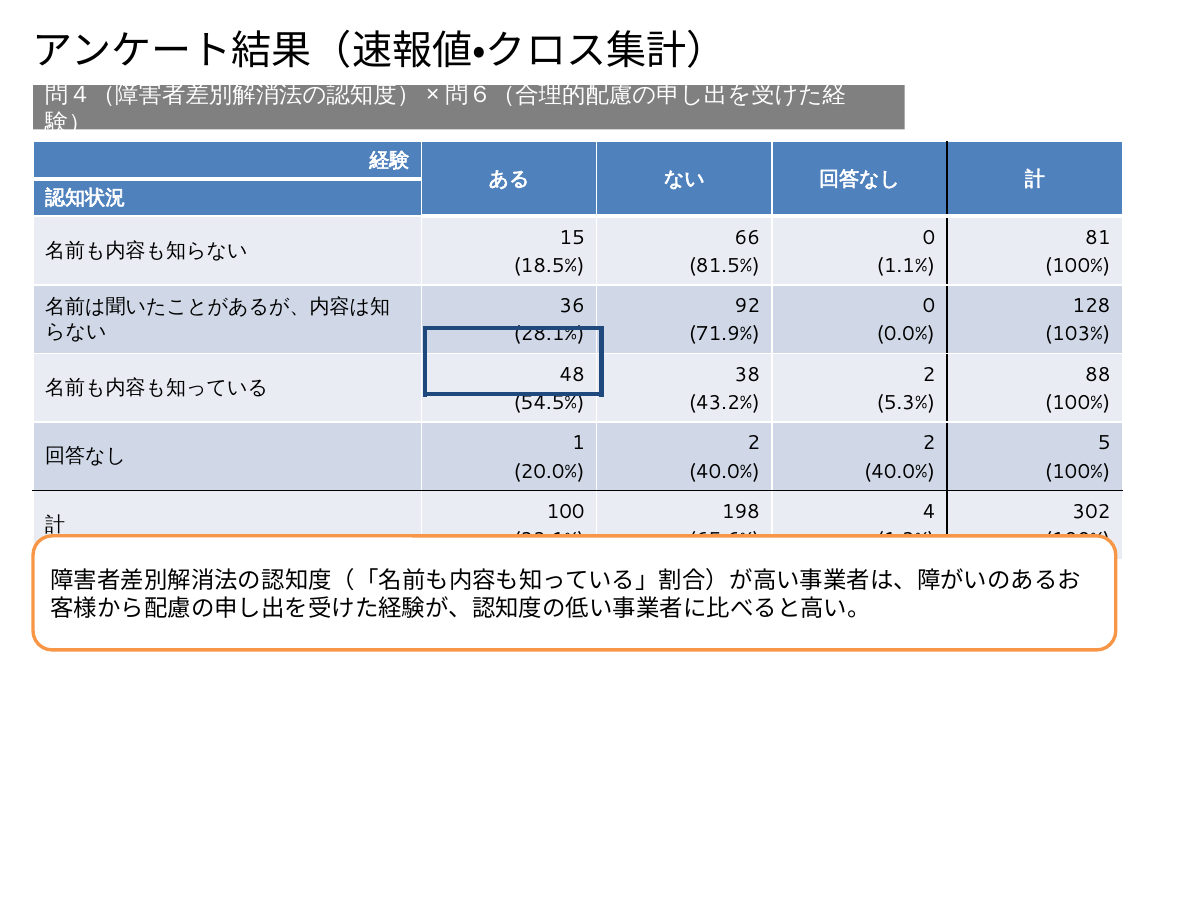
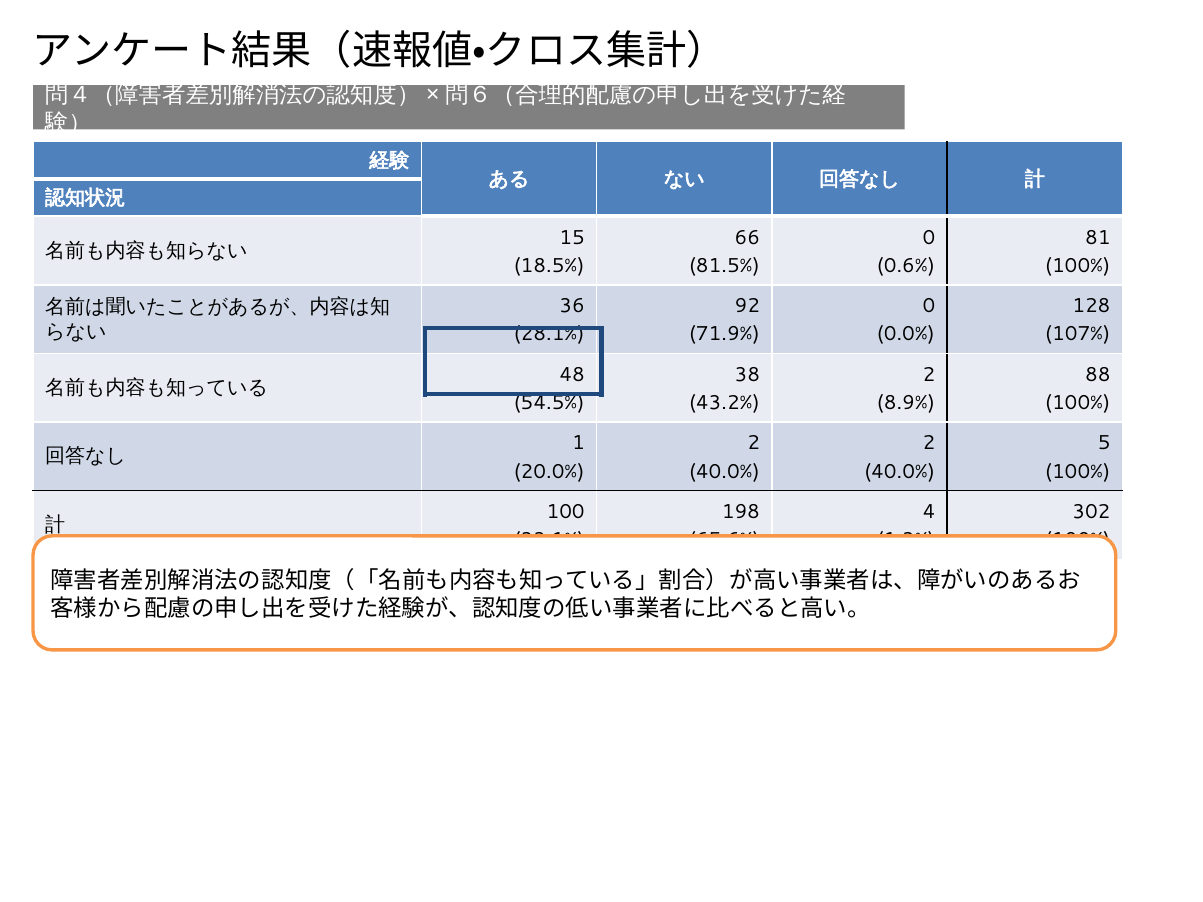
1.1%: 1.1% -> 0.6% (906, 266)
103%: 103% -> 107% (1078, 334)
5.3%: 5.3% -> 8.9% (906, 403)
